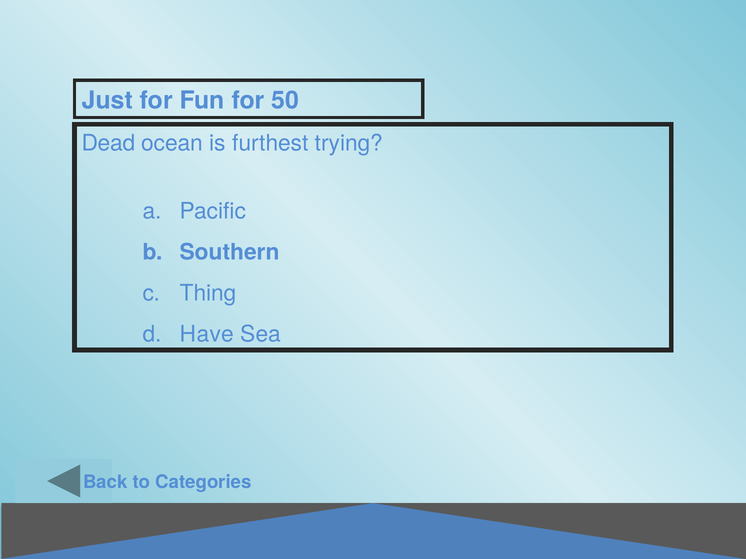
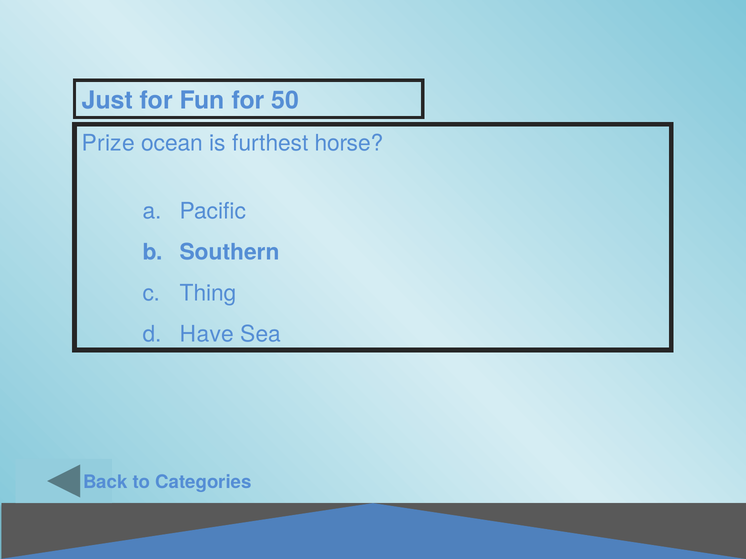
Dead: Dead -> Prize (108, 143)
trying: trying -> horse (349, 143)
